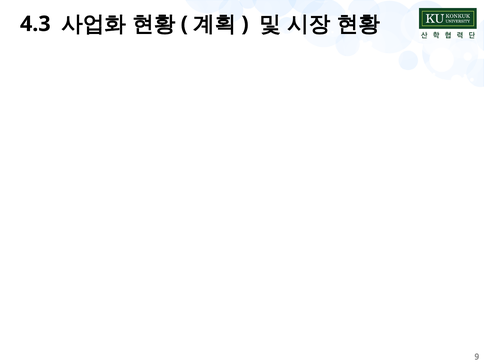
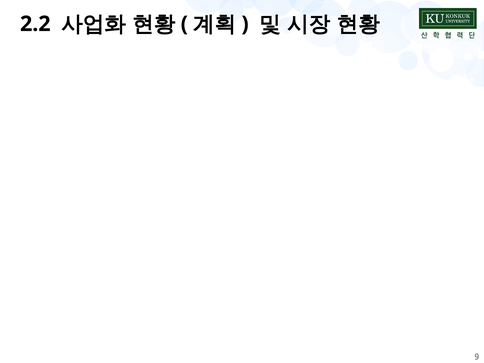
4.3: 4.3 -> 2.2 (35, 24)
